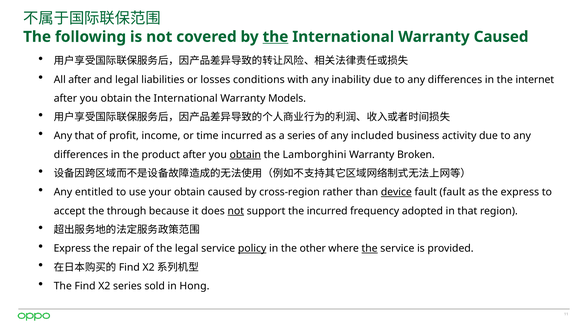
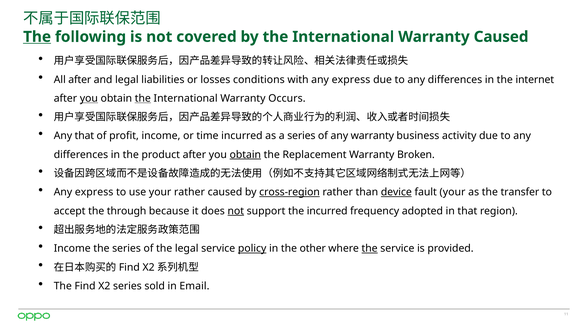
The underline: none -> present (37, 37)
the underline: present -> none (275, 37)
with any inability: inability -> express (351, 80)
you underline: none -> present (89, 98)
the underline: none -> present (143, 98)
Models: Models -> Occurs (287, 98)
any included: included -> warranty (372, 136)
Lamborghini: Lamborghini -> Replacement (315, 155)
entitled: entitled -> express (94, 192)
your obtain: obtain -> rather (189, 192)
cross-region underline: none -> present (290, 192)
fault fault: fault -> your (453, 192)
the express: express -> transfer (520, 192)
Express: Express -> Income (72, 248)
the repair: repair -> series (127, 248)
Hong: Hong -> Email (194, 286)
